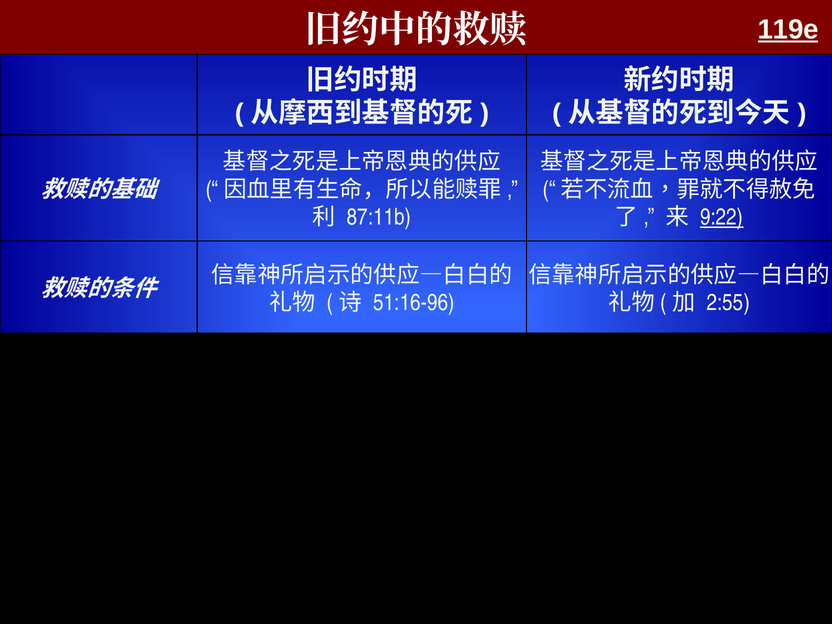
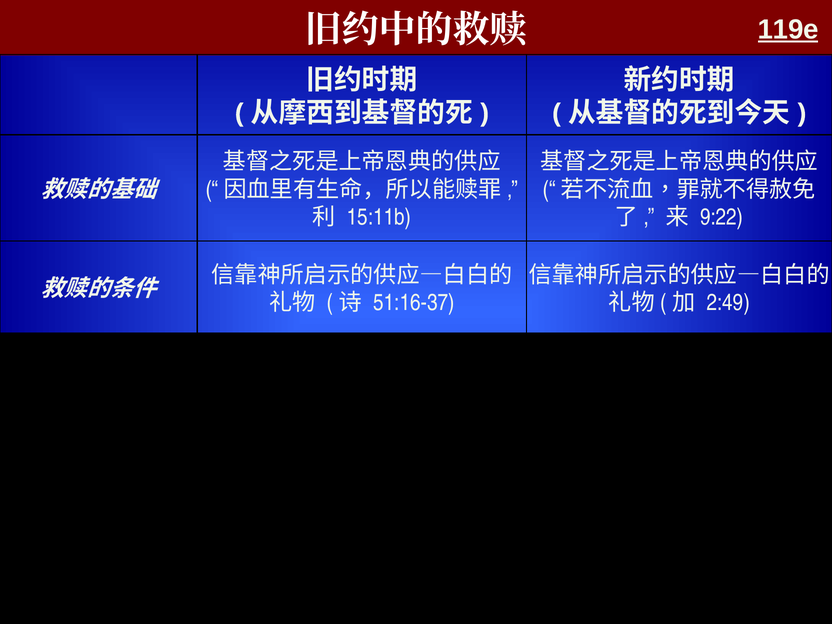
9:22 underline: present -> none (722, 217)
87:11b: 87:11b -> 15:11b (379, 217)
2:55: 2:55 -> 2:49 (728, 303)
51:16-96: 51:16-96 -> 51:16-37 (414, 303)
